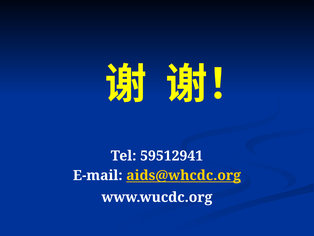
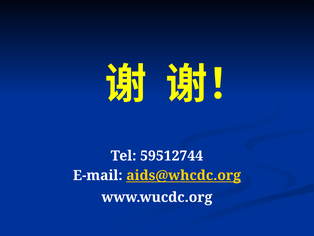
59512941: 59512941 -> 59512744 (172, 156)
